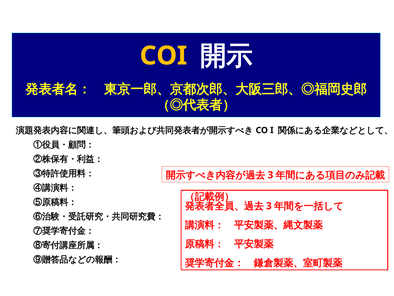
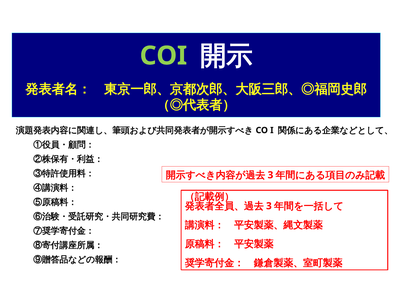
COI colour: yellow -> light green (163, 56)
